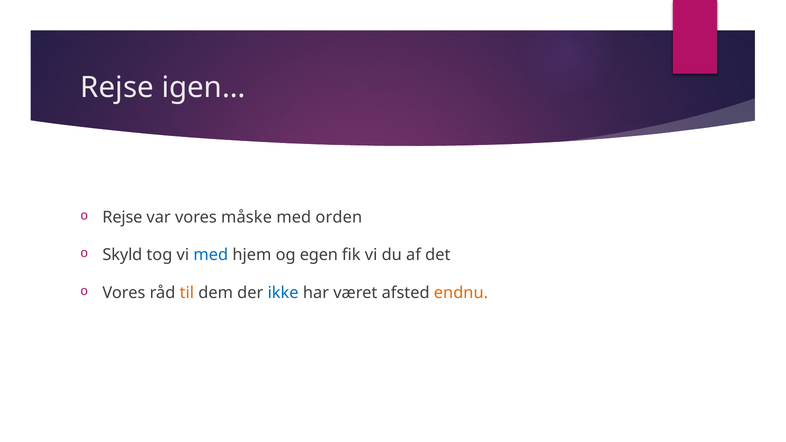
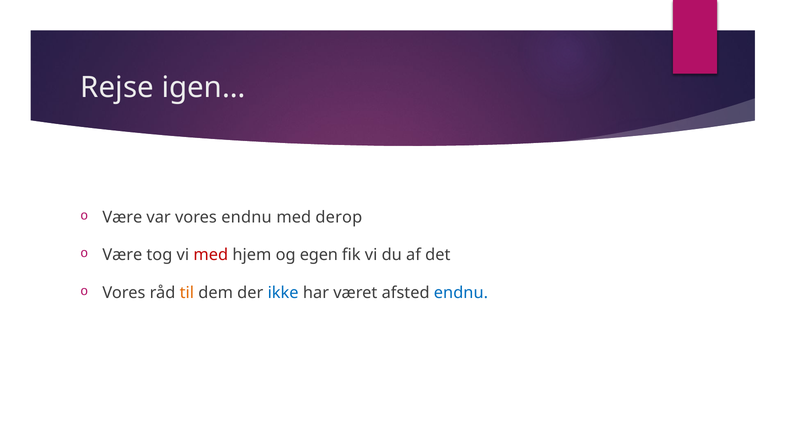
Rejse: Rejse -> Være (122, 217)
vores måske: måske -> endnu (247, 217)
orden: orden -> derop (339, 217)
Skyld: Skyld -> Være (122, 255)
med colour: blue -> red (211, 255)
endnu colour: orange -> blue (461, 293)
